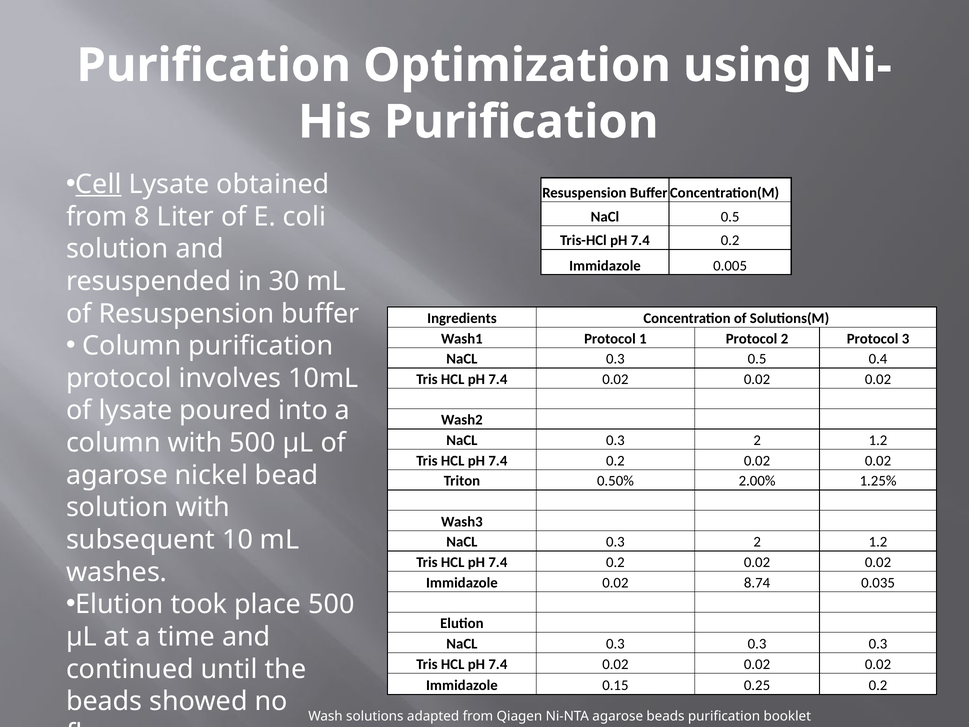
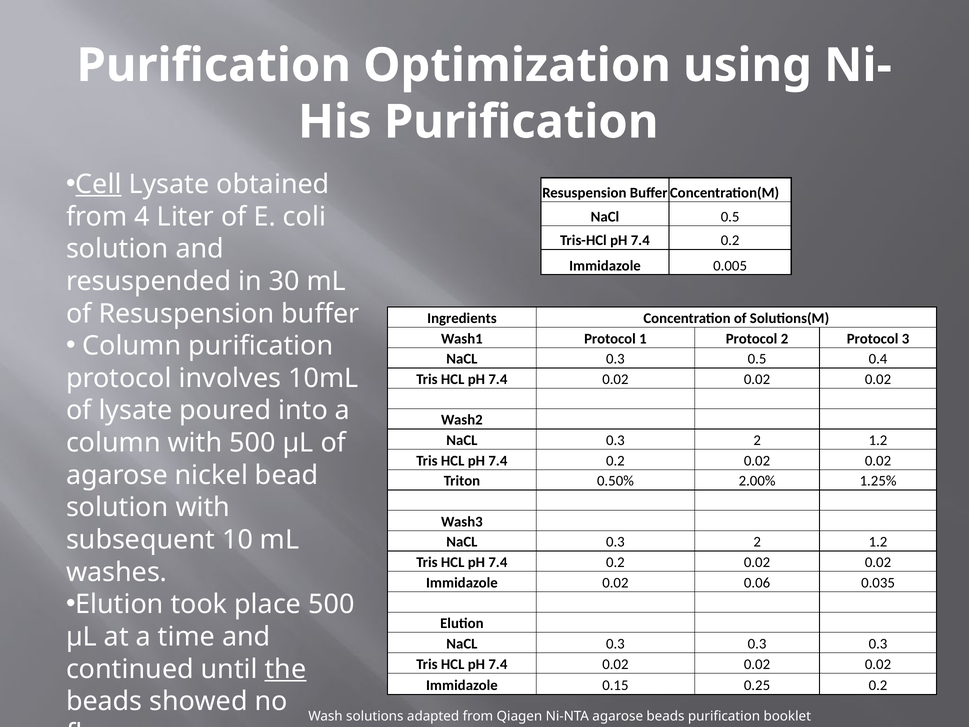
8: 8 -> 4 (142, 217)
8.74: 8.74 -> 0.06 (757, 583)
the underline: none -> present (286, 669)
